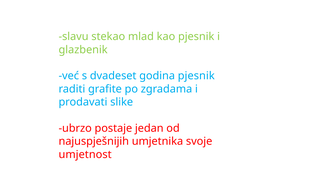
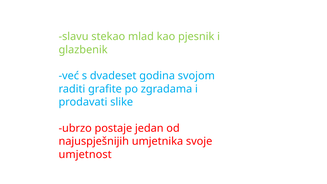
godina pjesnik: pjesnik -> svojom (196, 76)
